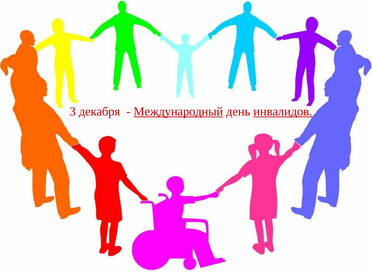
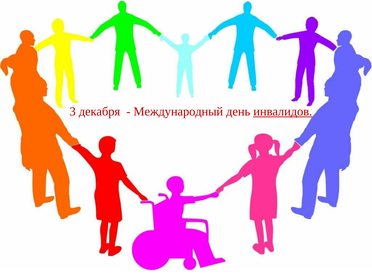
Международный underline: present -> none (178, 112)
